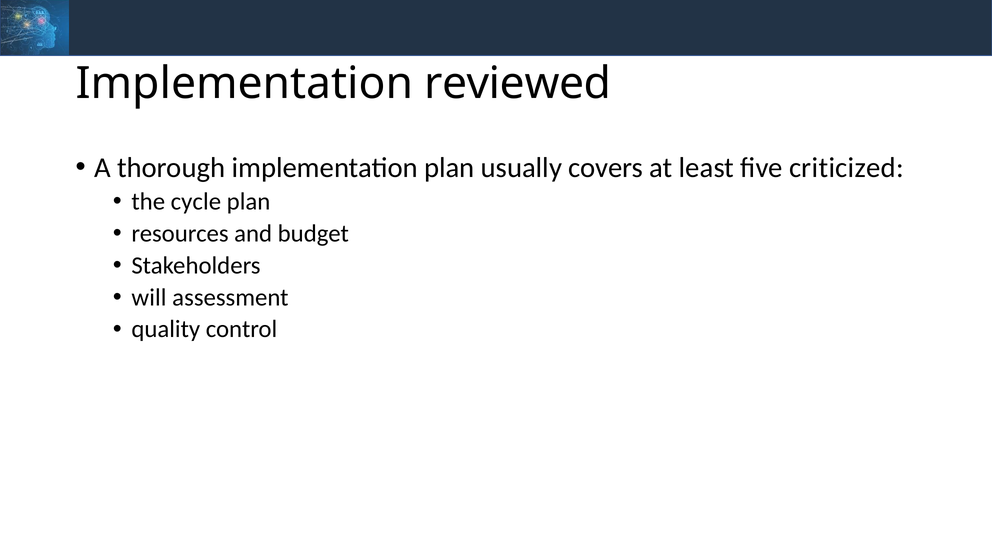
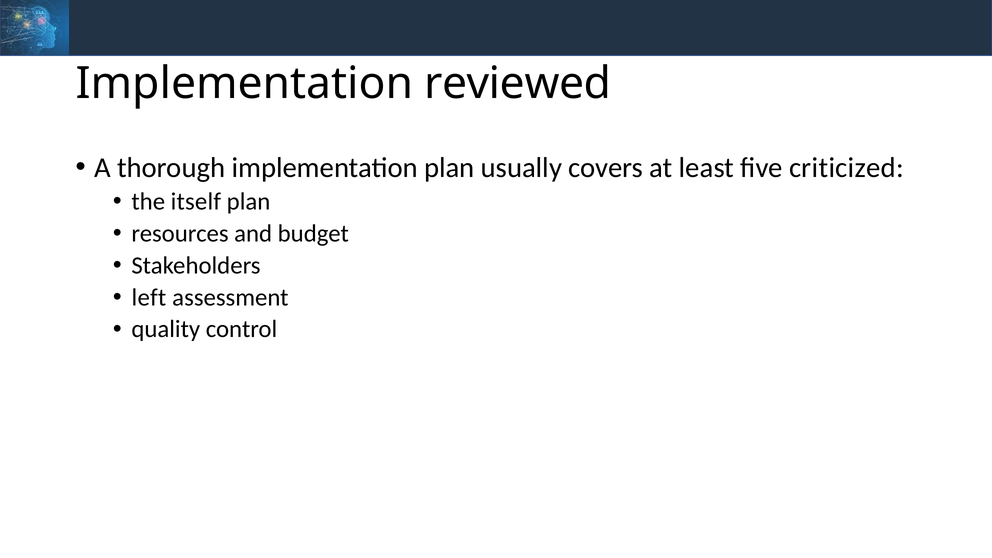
cycle: cycle -> itself (196, 202)
will: will -> left (149, 297)
